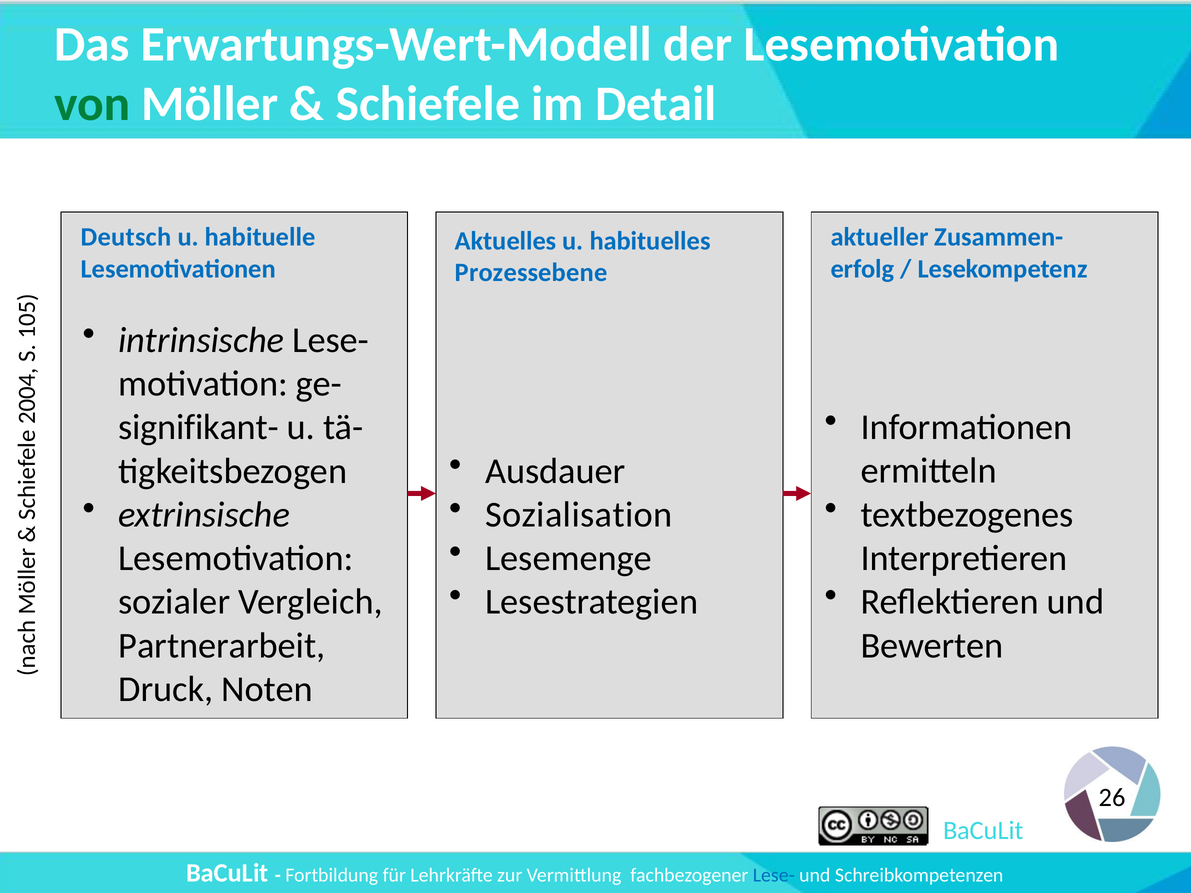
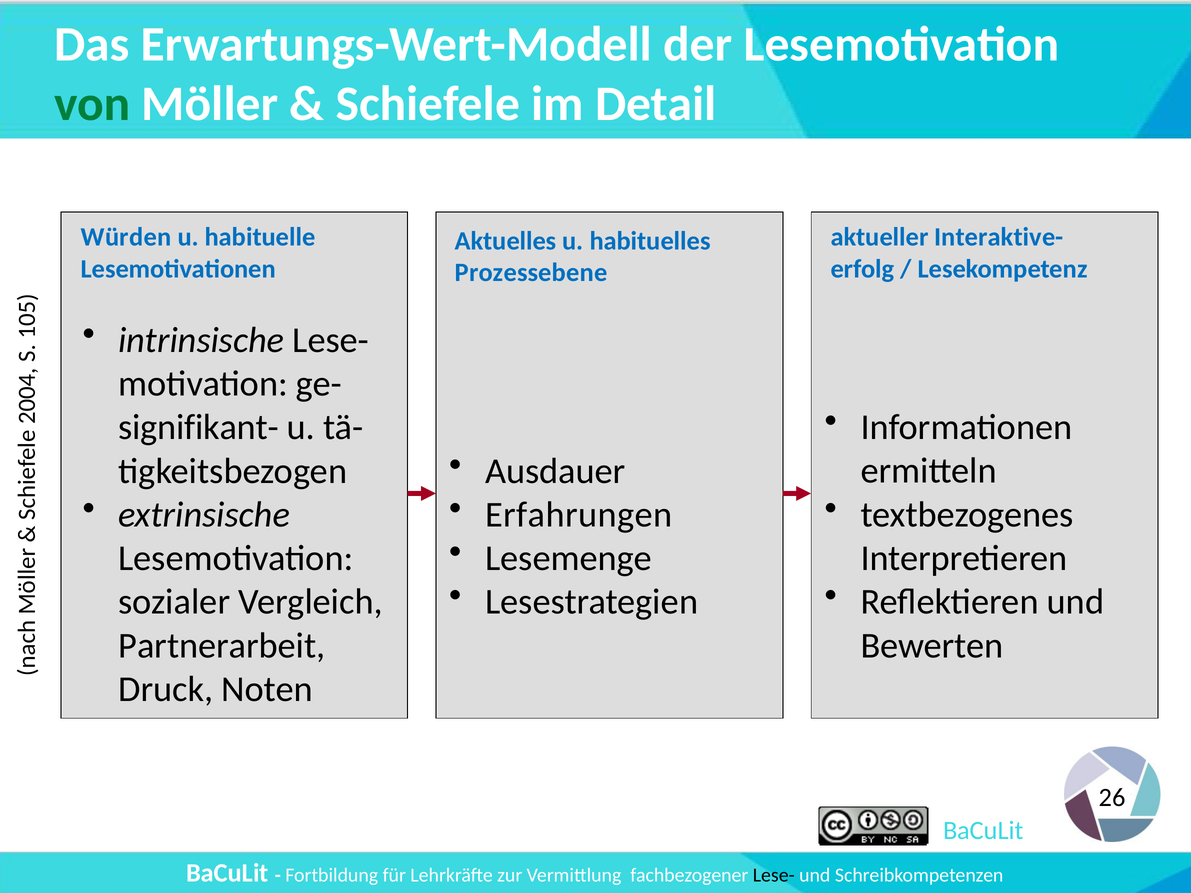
Deutsch: Deutsch -> Würden (126, 237)
Zusammen-: Zusammen- -> Interaktive- (999, 237)
Sozialisation: Sozialisation -> Erfahrungen (579, 515)
Lese- colour: blue -> black (774, 876)
